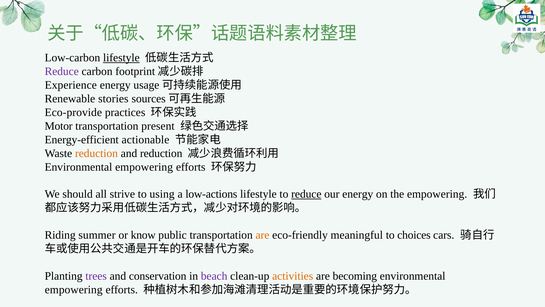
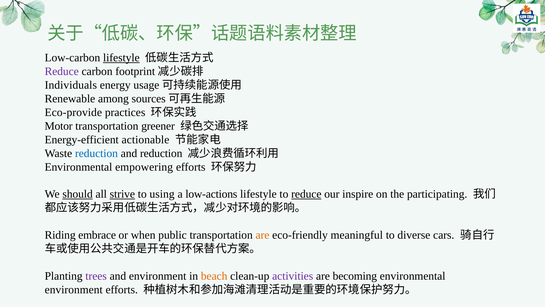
Experience: Experience -> Individuals (71, 85)
stories: stories -> among (113, 99)
present: present -> greener (158, 126)
reduction colour: orange -> blue (96, 153)
should underline: none -> present (78, 194)
strive underline: none -> present (122, 194)
our energy: energy -> inspire (358, 194)
the empowering: empowering -> participating (437, 194)
summer: summer -> embrace (97, 235)
know: know -> when (143, 235)
choices: choices -> diverse (414, 235)
and conservation: conservation -> environment (158, 276)
beach colour: purple -> orange (214, 276)
activities colour: orange -> purple (293, 276)
empowering: empowering -> environment (74, 289)
